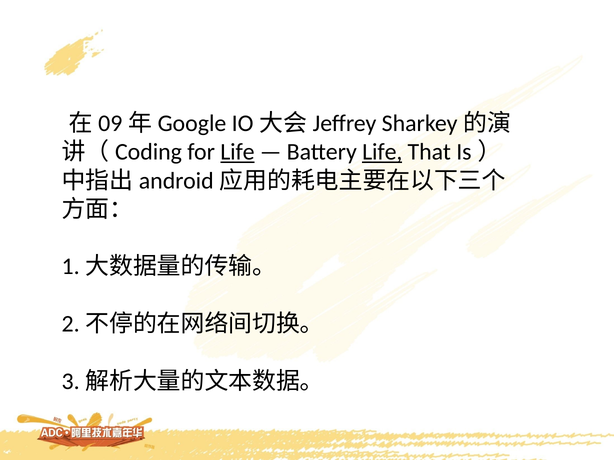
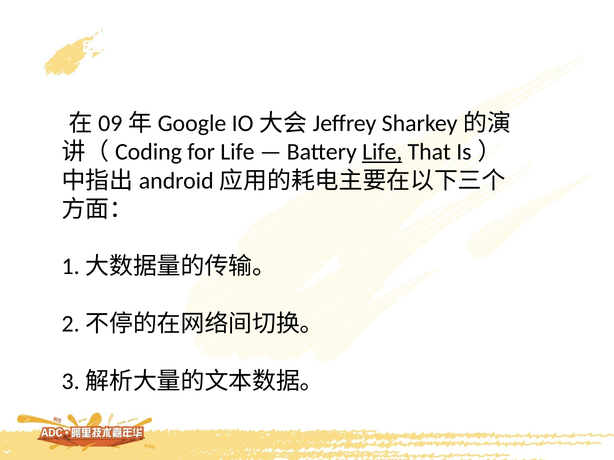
Life underline: present -> none (237, 152)
